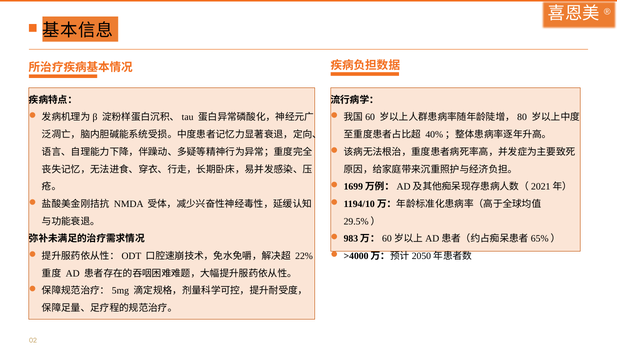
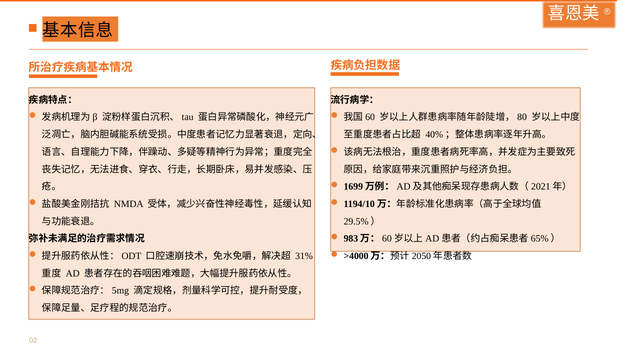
22%: 22% -> 31% (304, 256)
